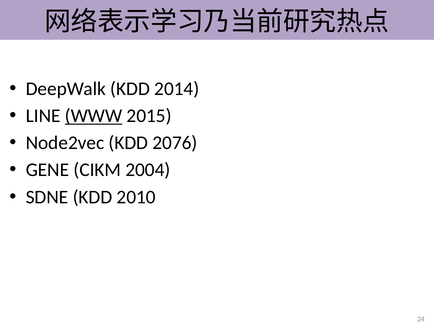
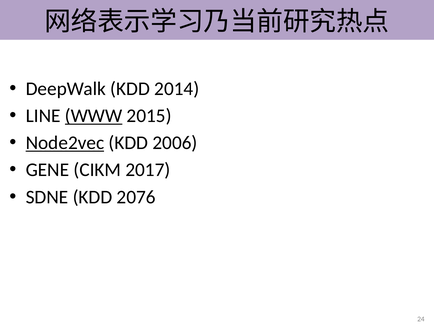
Node2vec underline: none -> present (65, 143)
2076: 2076 -> 2006 (175, 143)
2004: 2004 -> 2017 (148, 170)
2010: 2010 -> 2076 (136, 197)
